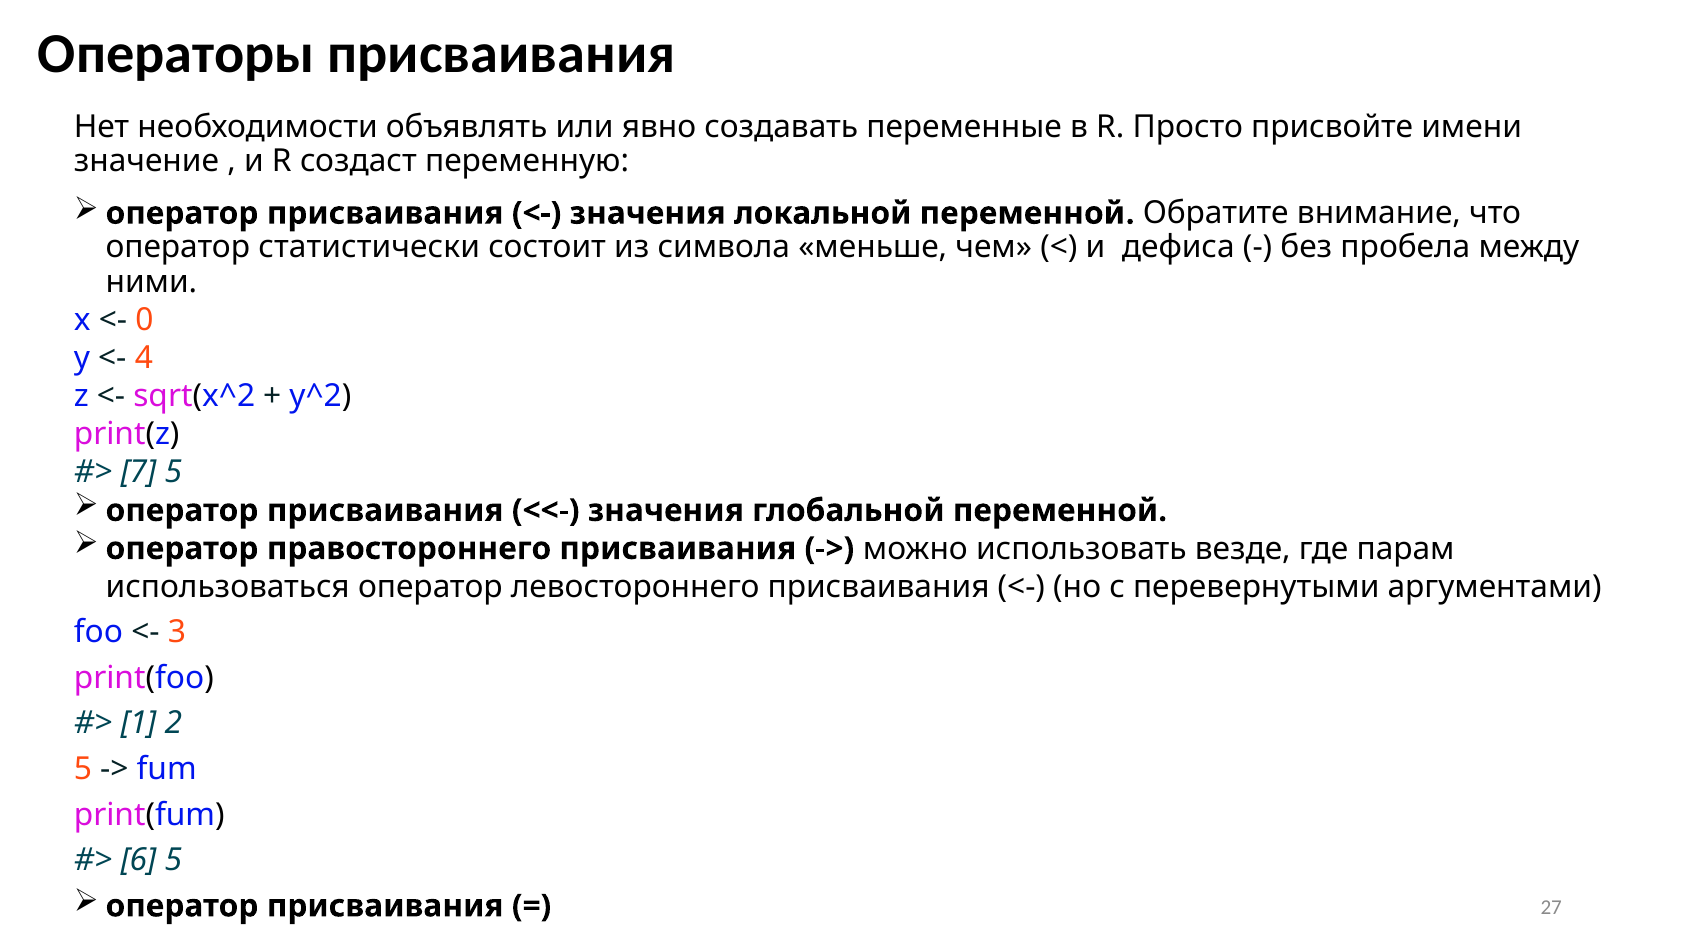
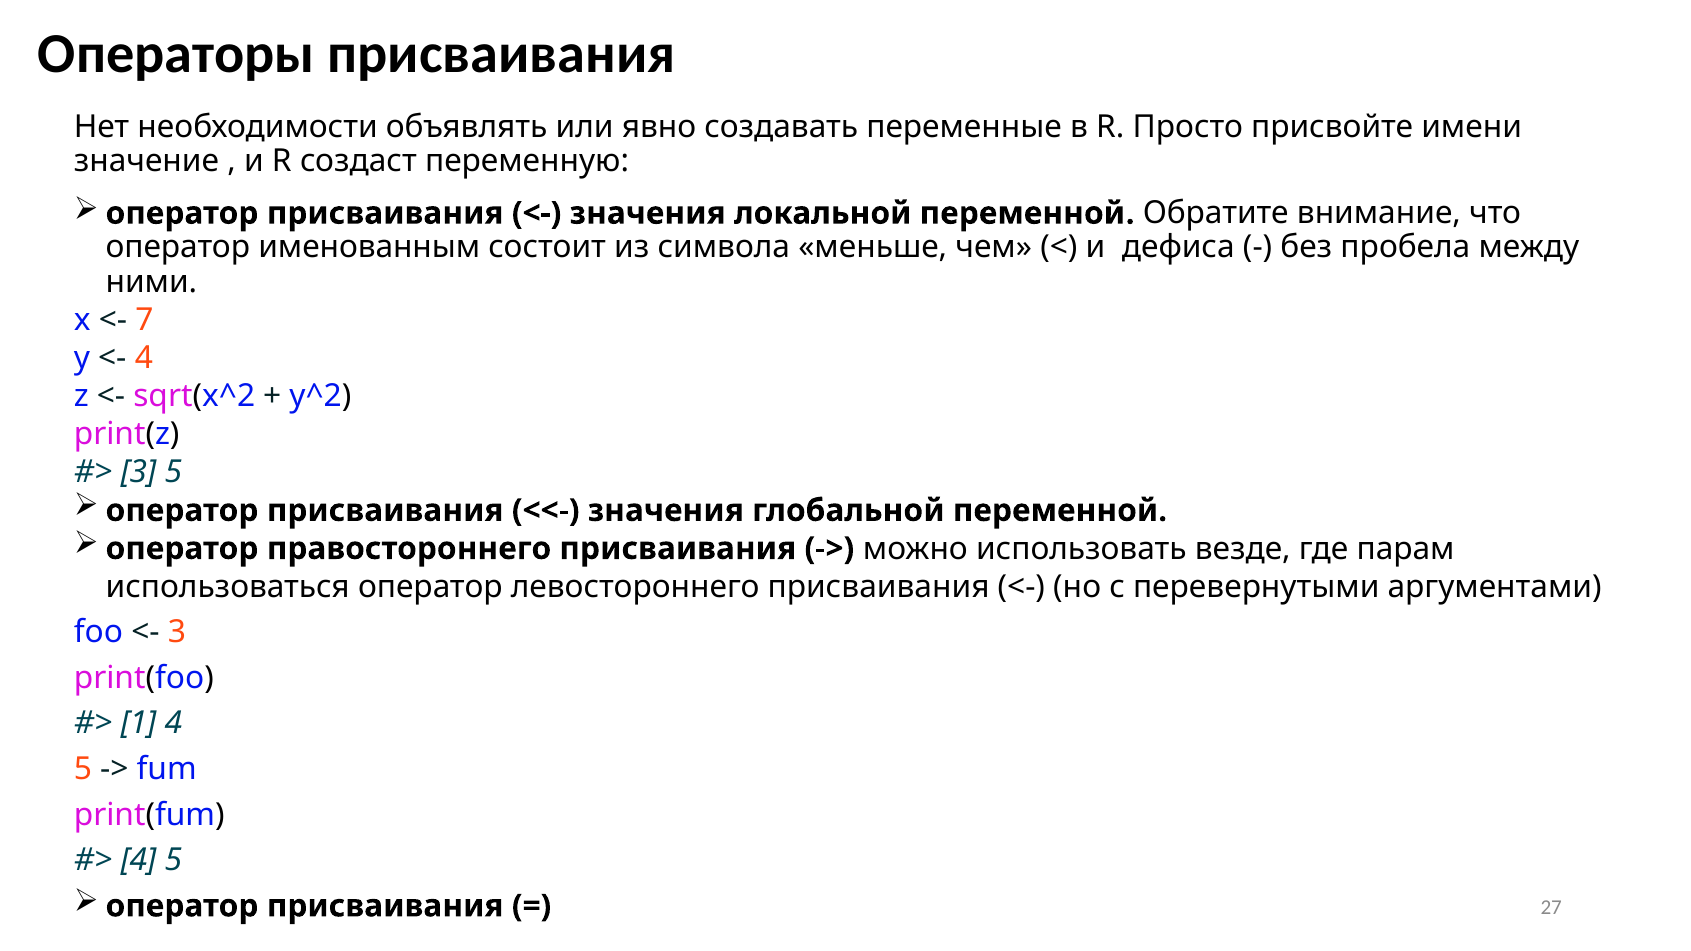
статистически: статистически -> именованным (369, 248)
0: 0 -> 7 (144, 320)
7: 7 -> 3 (138, 473)
1 2: 2 -> 4 (173, 724)
6: 6 -> 4 (138, 861)
